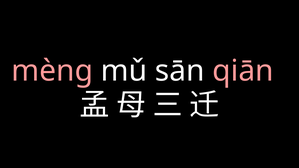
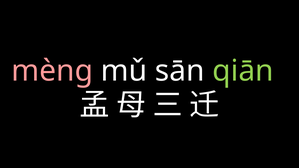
qiān colour: pink -> light green (243, 71)
